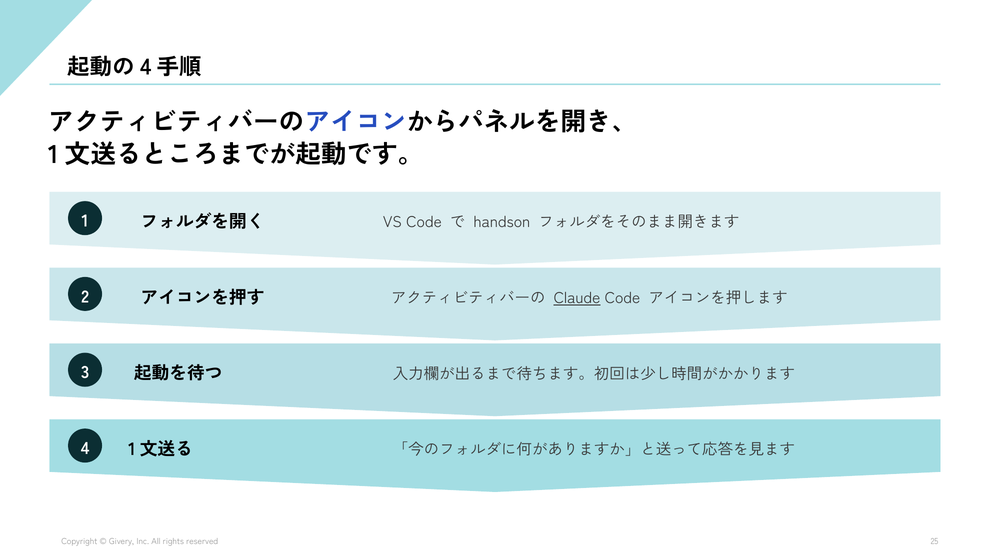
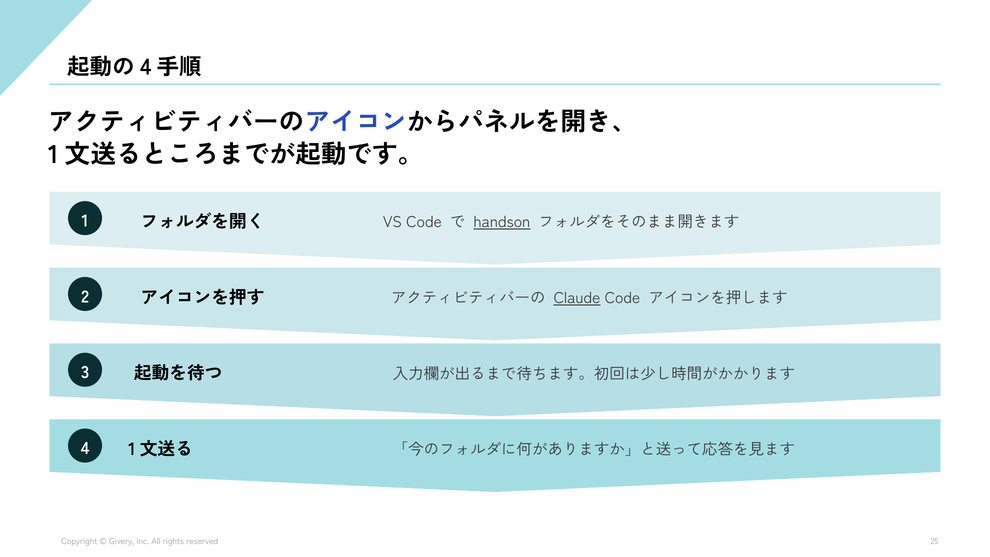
handson underline: none -> present (502, 222)
